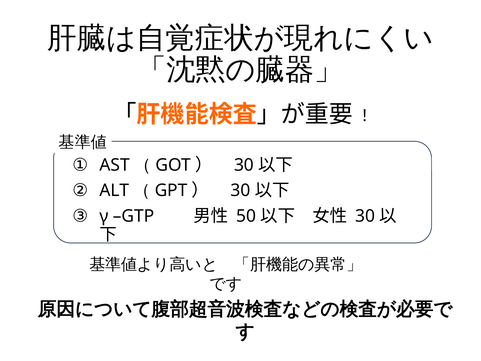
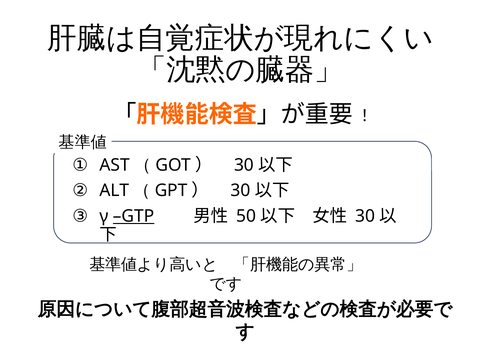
GTP underline: none -> present (134, 216)
